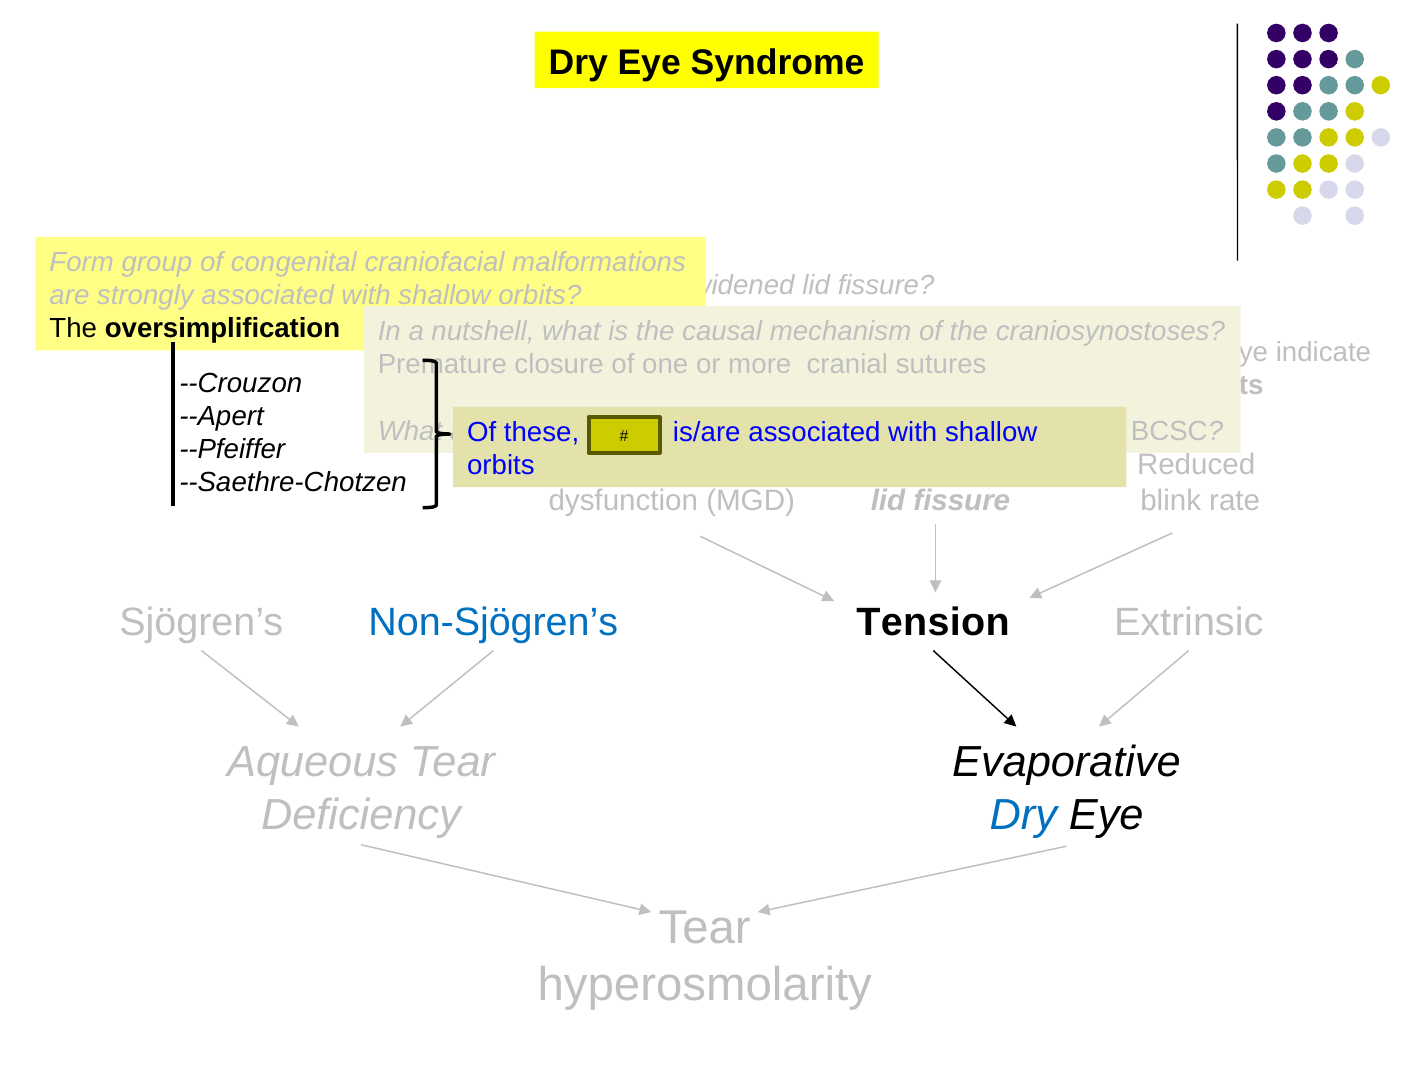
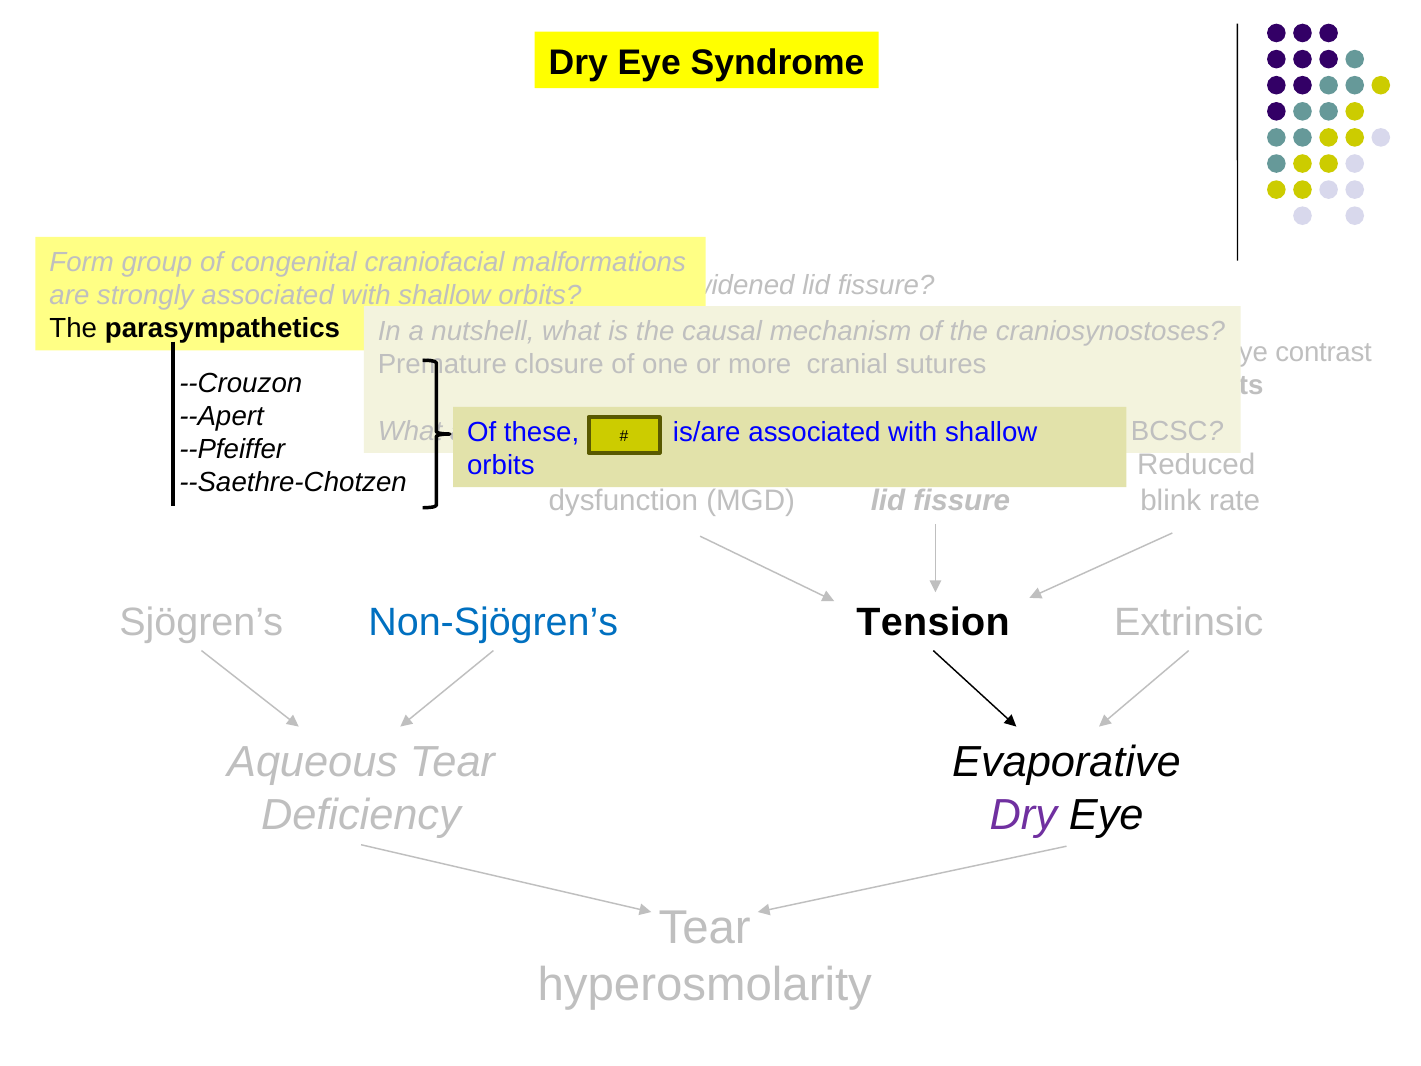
oversimplification: oversimplification -> parasympathetics (222, 329)
indicate: indicate -> contrast (1324, 352)
Dry colour: blue -> purple (1023, 815)
